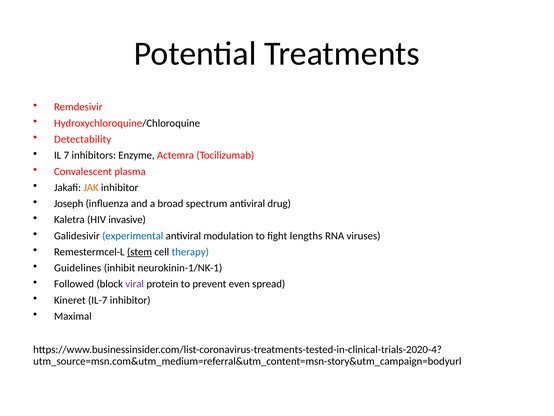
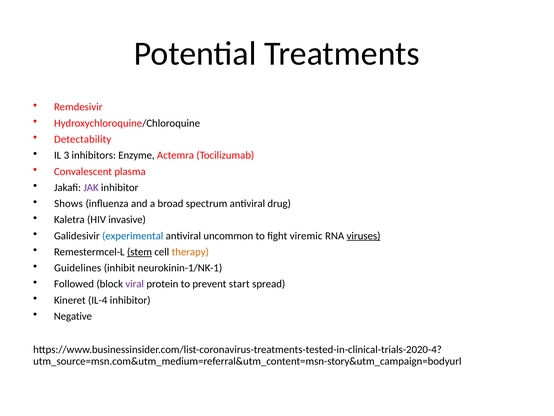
7: 7 -> 3 (66, 155)
JAK colour: orange -> purple (91, 187)
Joseph: Joseph -> Shows (69, 203)
modulation: modulation -> uncommon (228, 236)
lengths: lengths -> viremic (306, 236)
viruses underline: none -> present (364, 236)
therapy colour: blue -> orange (190, 252)
even: even -> start (239, 284)
IL-7: IL-7 -> IL-4 (98, 300)
Maximal: Maximal -> Negative (73, 316)
